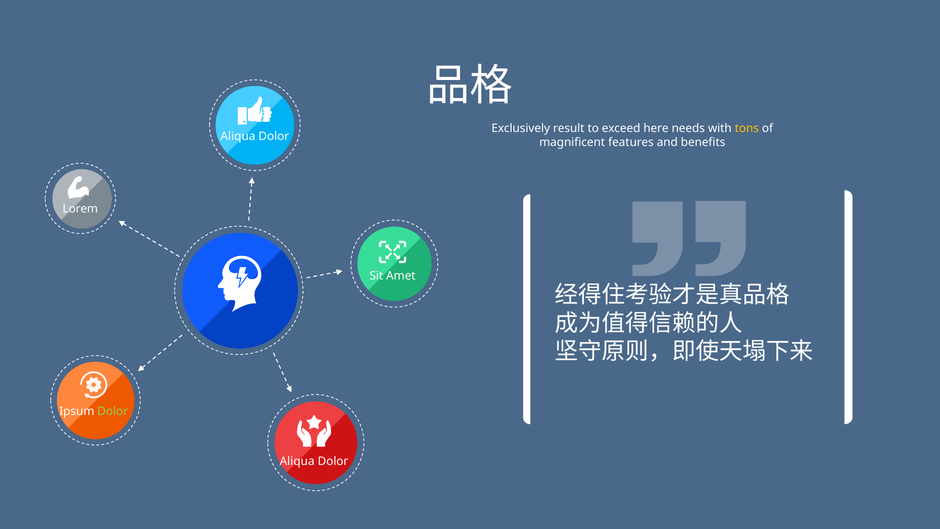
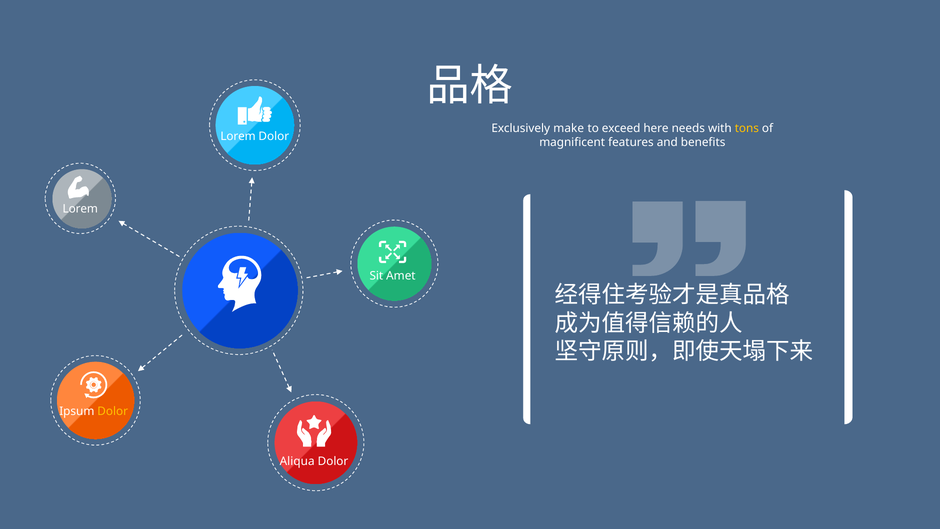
result: result -> make (569, 128)
Aliqua: Aliqua -> Lorem (238, 136)
Dolor colour: light green -> yellow (113, 411)
